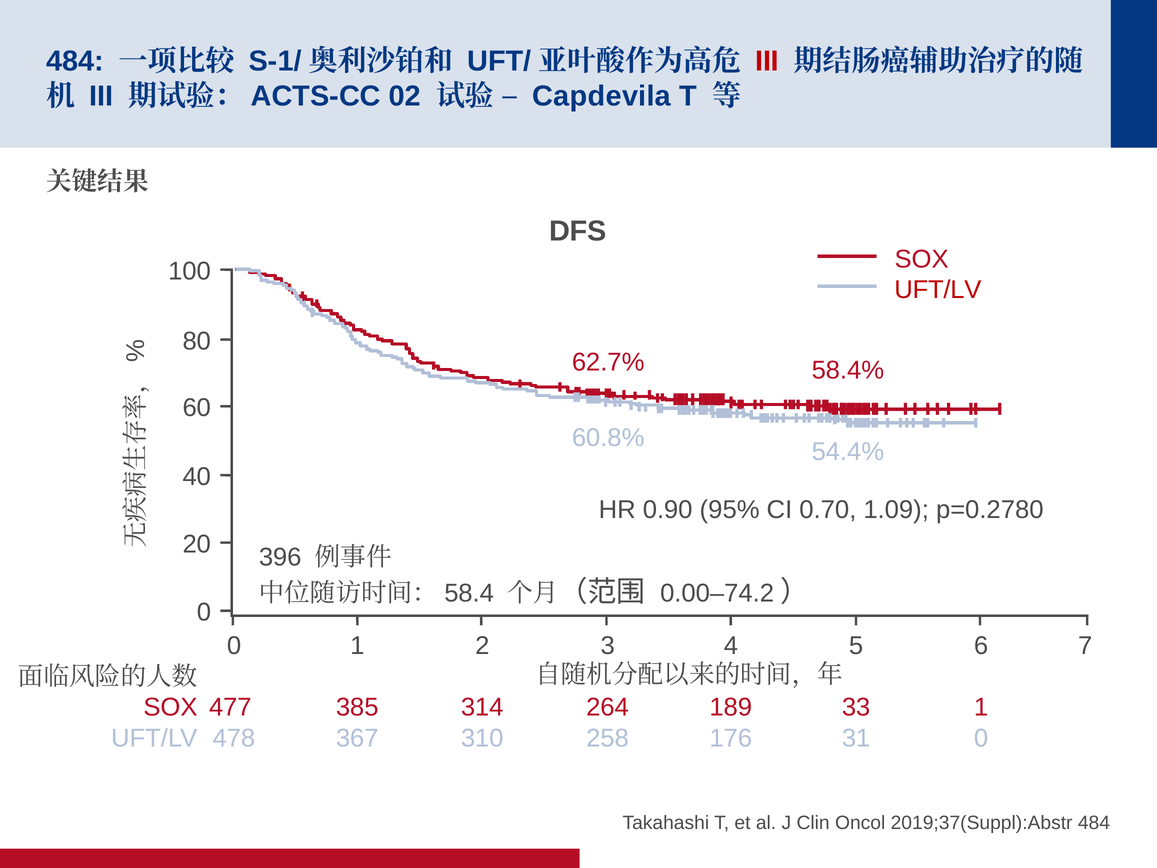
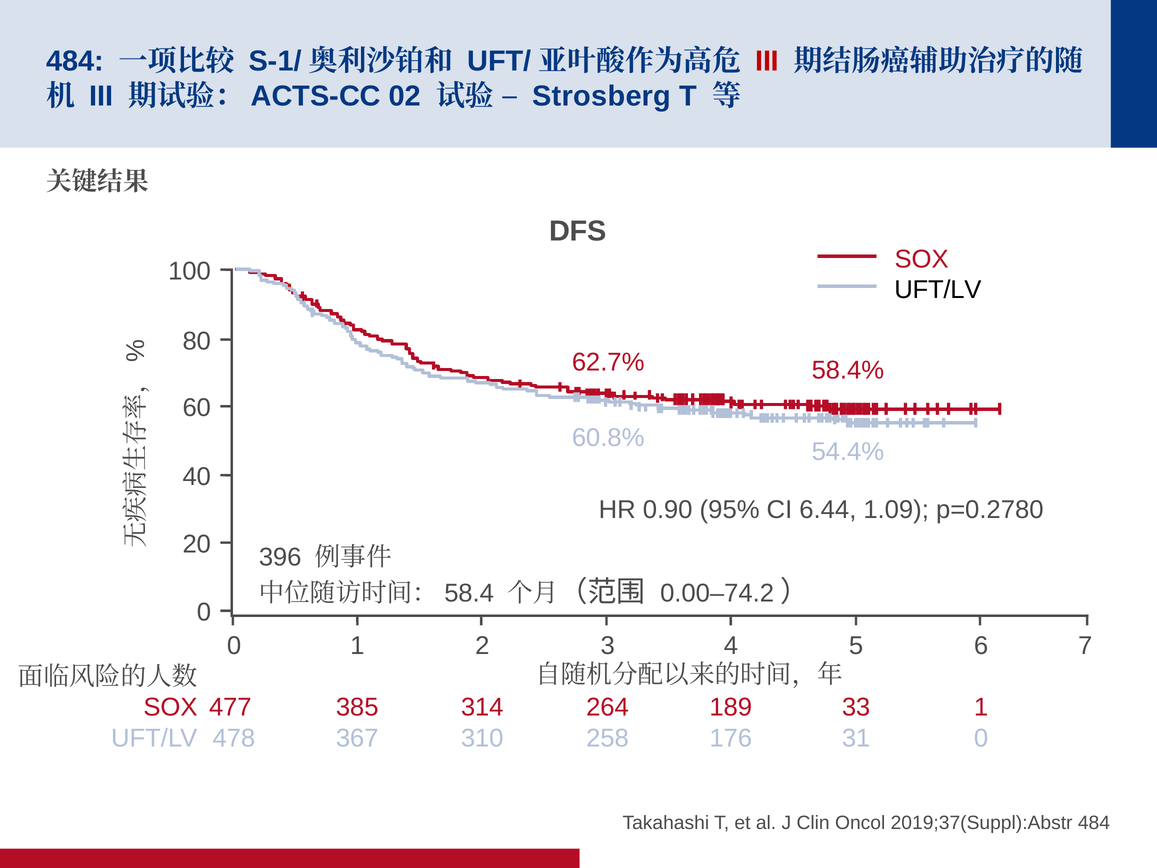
Capdevila: Capdevila -> Strosberg (602, 96)
UFT/LV colour: red -> black (938, 290)
0.70: 0.70 -> 6.44 (828, 510)
